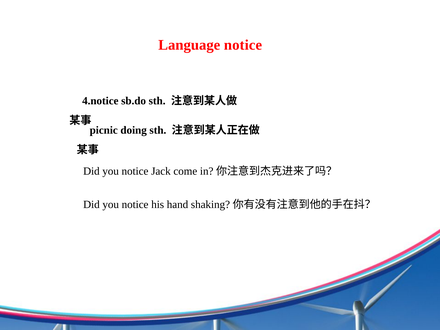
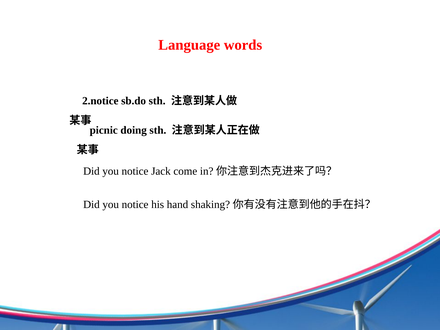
Language notice: notice -> words (243, 45)
4.notice: 4.notice -> 2.notice (100, 101)
